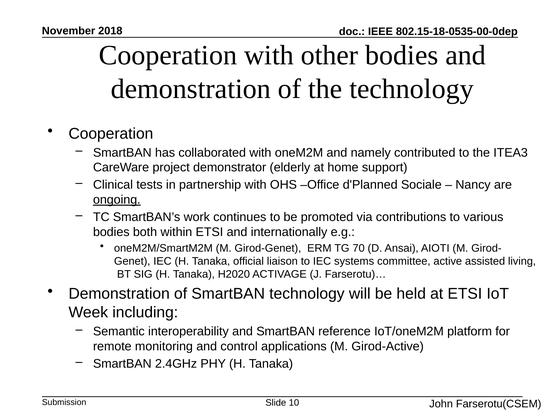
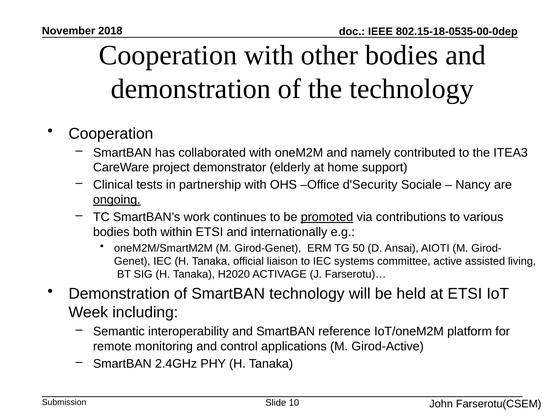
d'Planned: d'Planned -> d'Security (370, 185)
promoted underline: none -> present (327, 217)
70: 70 -> 50 (359, 248)
